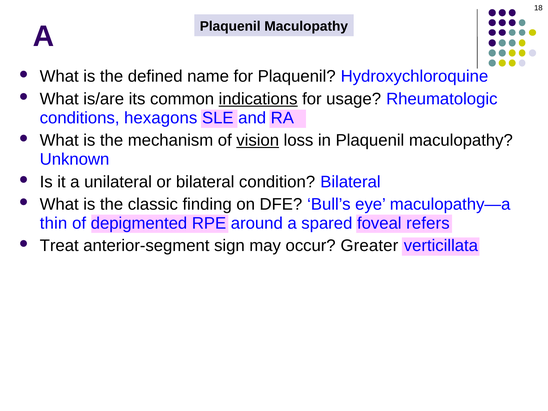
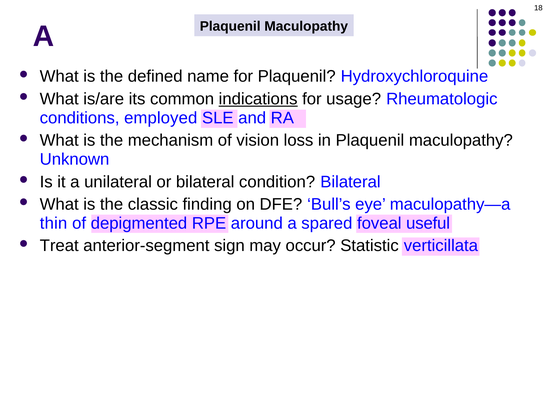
hexagons: hexagons -> employed (161, 118)
vision underline: present -> none (258, 140)
refers: refers -> useful (428, 223)
Greater: Greater -> Statistic (369, 246)
